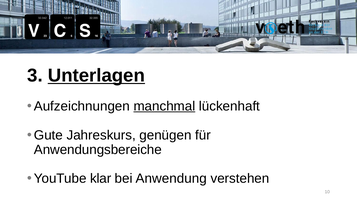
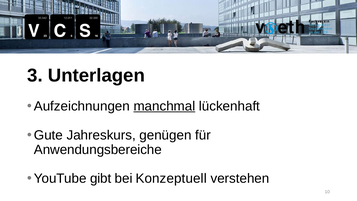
Unterlagen underline: present -> none (96, 75)
klar: klar -> gibt (101, 178)
Anwendung: Anwendung -> Konzeptuell (171, 178)
